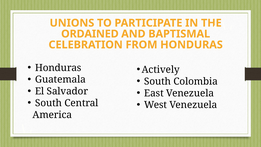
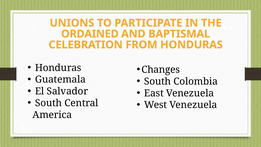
Actively: Actively -> Changes (161, 70)
